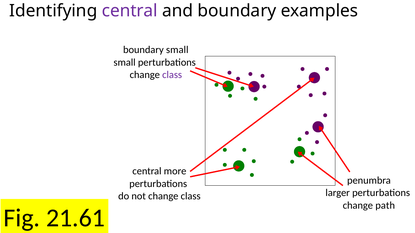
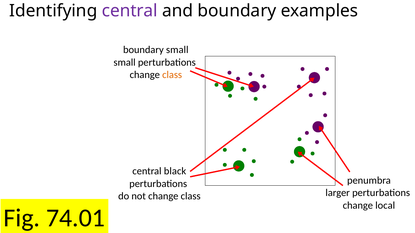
class colour: purple -> orange (172, 75)
more: more -> black (175, 171)
path: path -> local (385, 206)
21.61: 21.61 -> 74.01 (76, 218)
